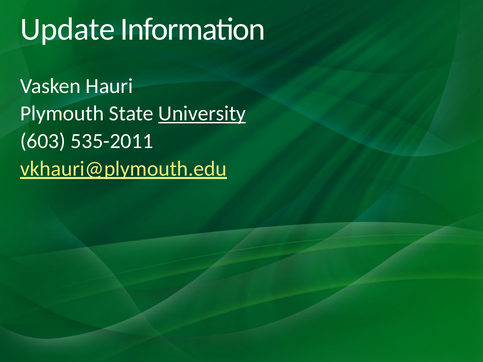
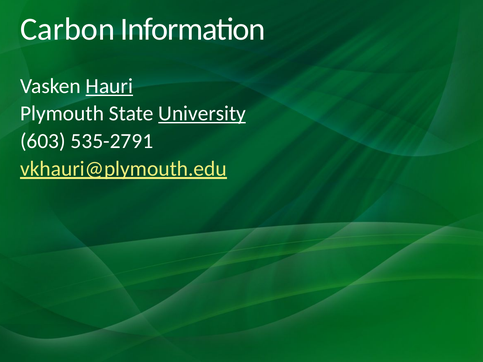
Update: Update -> Carbon (68, 29)
Hauri underline: none -> present (109, 86)
535-2011: 535-2011 -> 535-2791 (112, 141)
